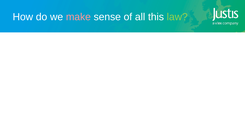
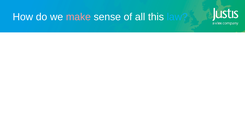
law colour: light green -> light blue (177, 17)
